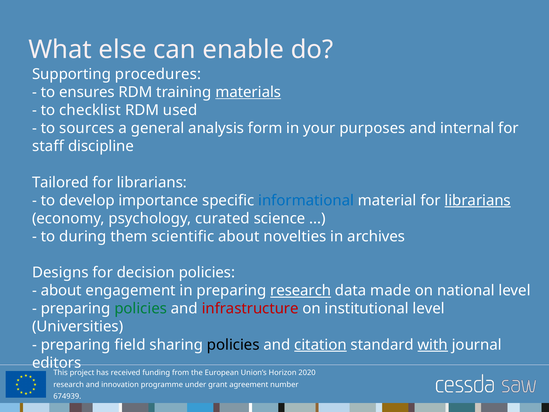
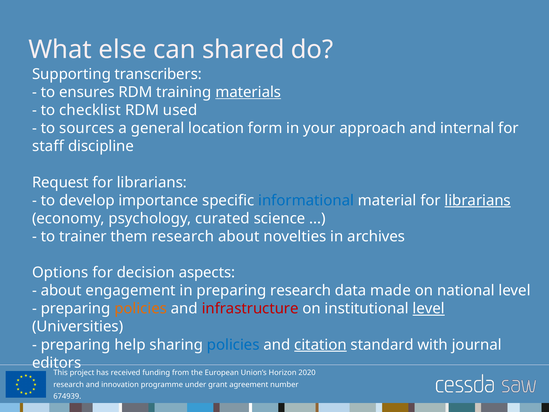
enable: enable -> shared (243, 50)
procedures: procedures -> transcribers (158, 74)
analysis: analysis -> location (216, 128)
purposes: purposes -> approach (372, 128)
Tailored: Tailored -> Request (60, 182)
during: during -> trainer (83, 236)
them scientific: scientific -> research (183, 236)
Designs: Designs -> Options (60, 272)
decision policies: policies -> aspects (207, 272)
research underline: present -> none (301, 290)
policies colour: green -> orange (141, 308)
level underline: none -> present (429, 308)
field: field -> help (130, 345)
policies colour: black -> blue (233, 345)
with underline: present -> none (433, 345)
